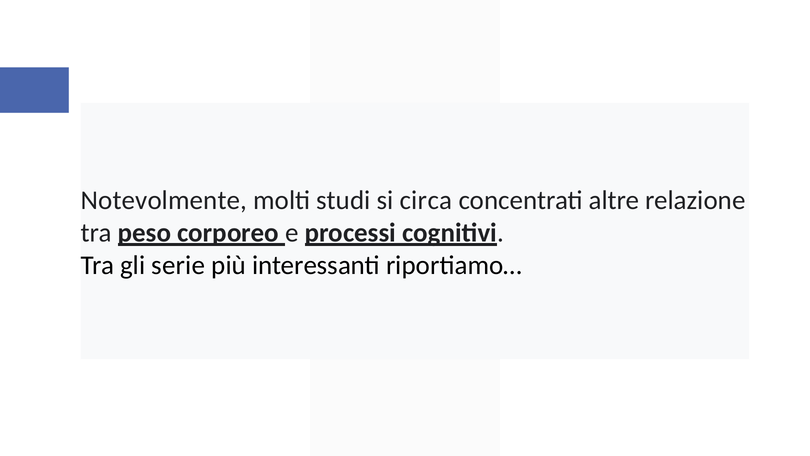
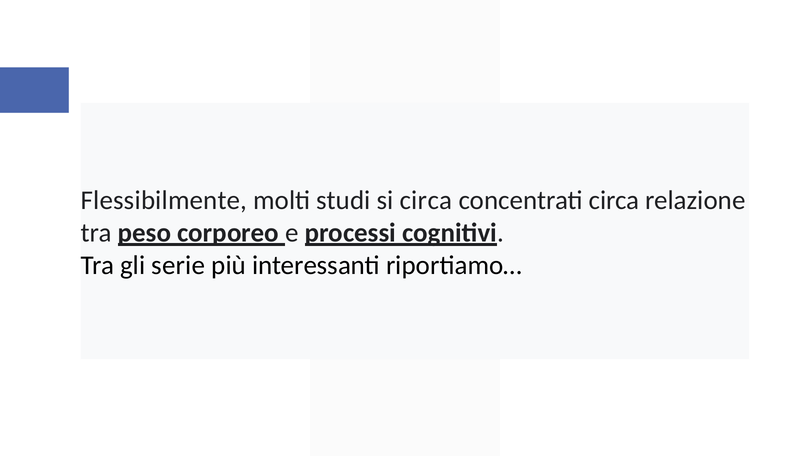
Notevolmente: Notevolmente -> Flessibilmente (164, 200)
concentrati altre: altre -> circa (614, 200)
